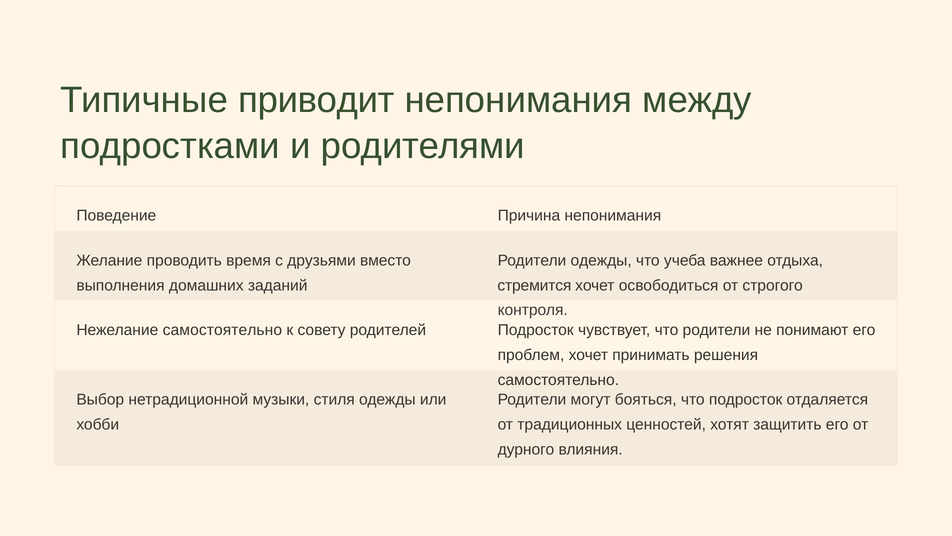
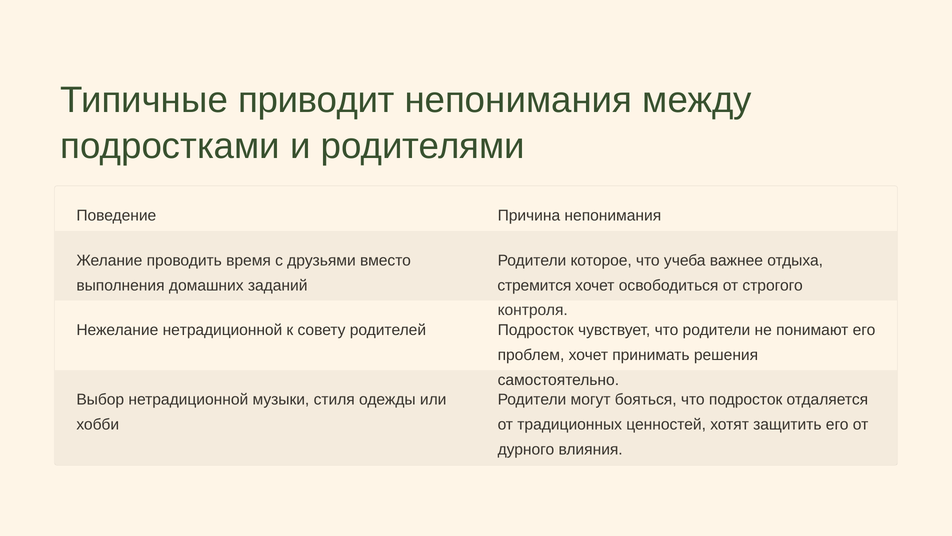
Родители одежды: одежды -> которое (601, 260)
Нежелание самостоятельно: самостоятельно -> нетрадиционной (222, 330)
